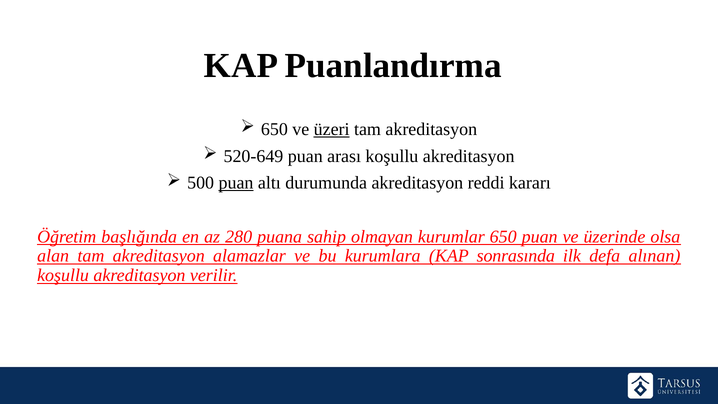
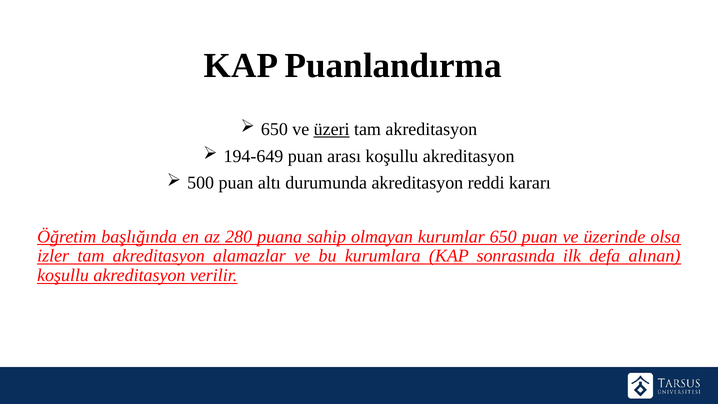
520-649: 520-649 -> 194-649 (253, 156)
puan underline: present -> none (236, 183)
alan: alan -> izler (53, 256)
